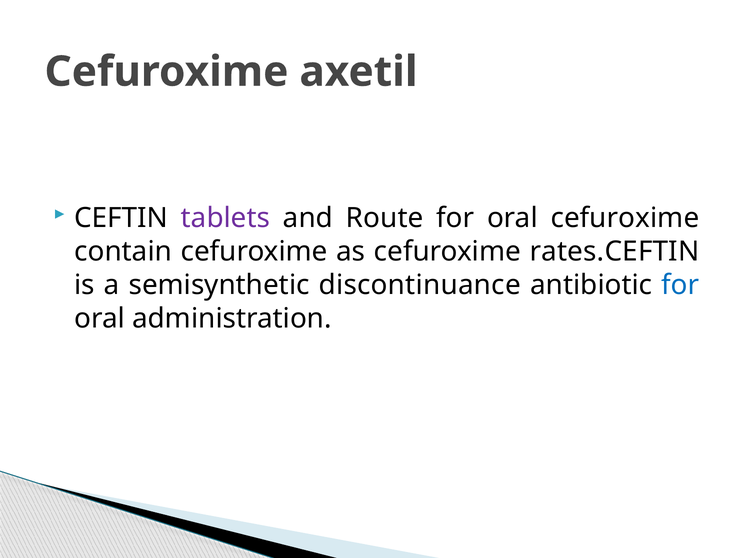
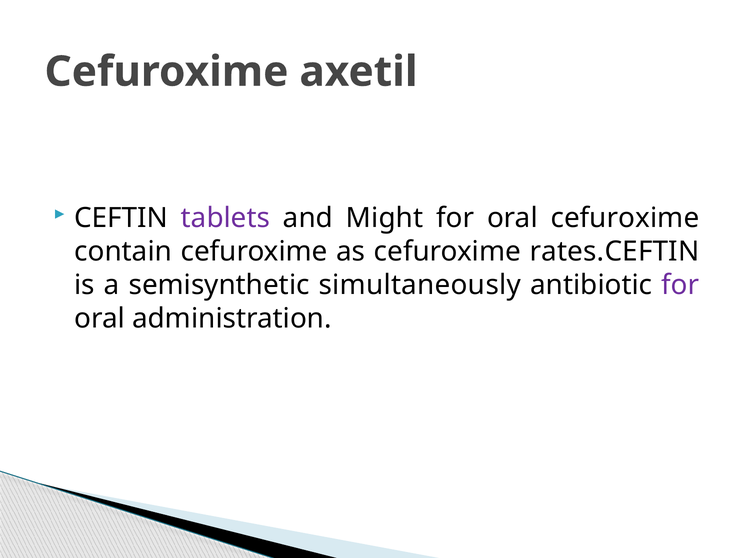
Route: Route -> Might (385, 218)
discontinuance: discontinuance -> simultaneously (420, 285)
for colour: blue -> purple (680, 285)
